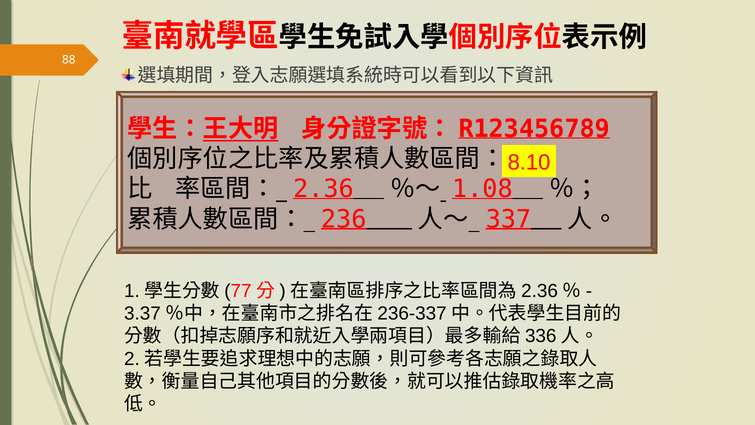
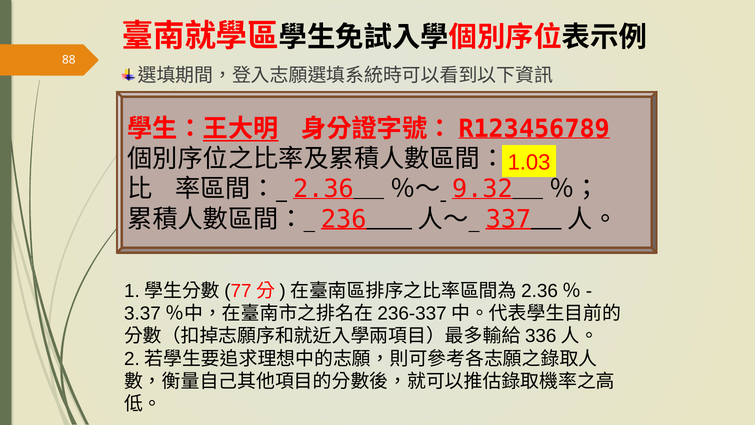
8.10: 8.10 -> 1.03 (529, 163)
1.08: 1.08 -> 9.32 (482, 189)
